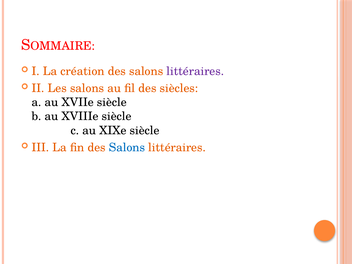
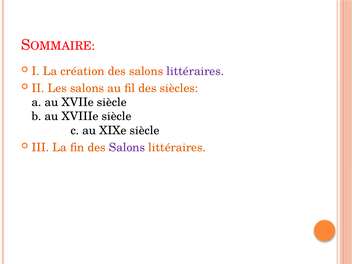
Salons colour: blue -> purple (127, 147)
